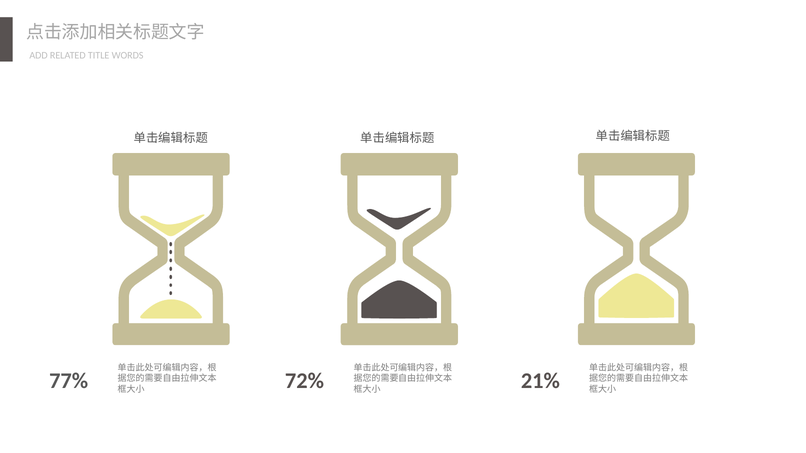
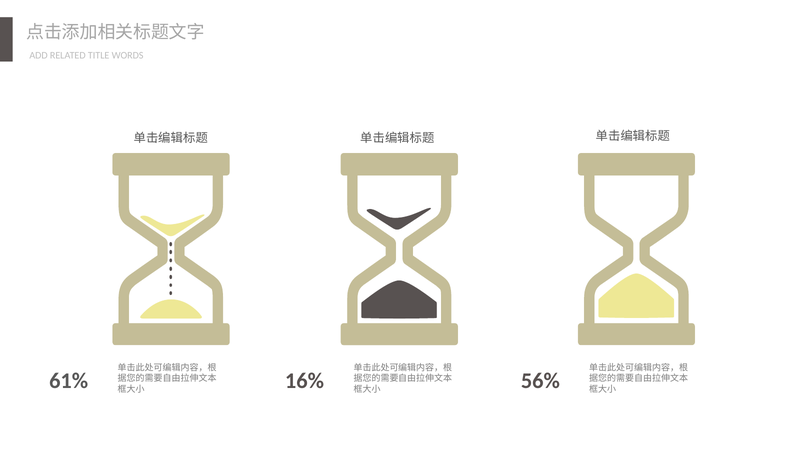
77%: 77% -> 61% (69, 381)
72%: 72% -> 16% (304, 381)
21%: 21% -> 56% (540, 381)
